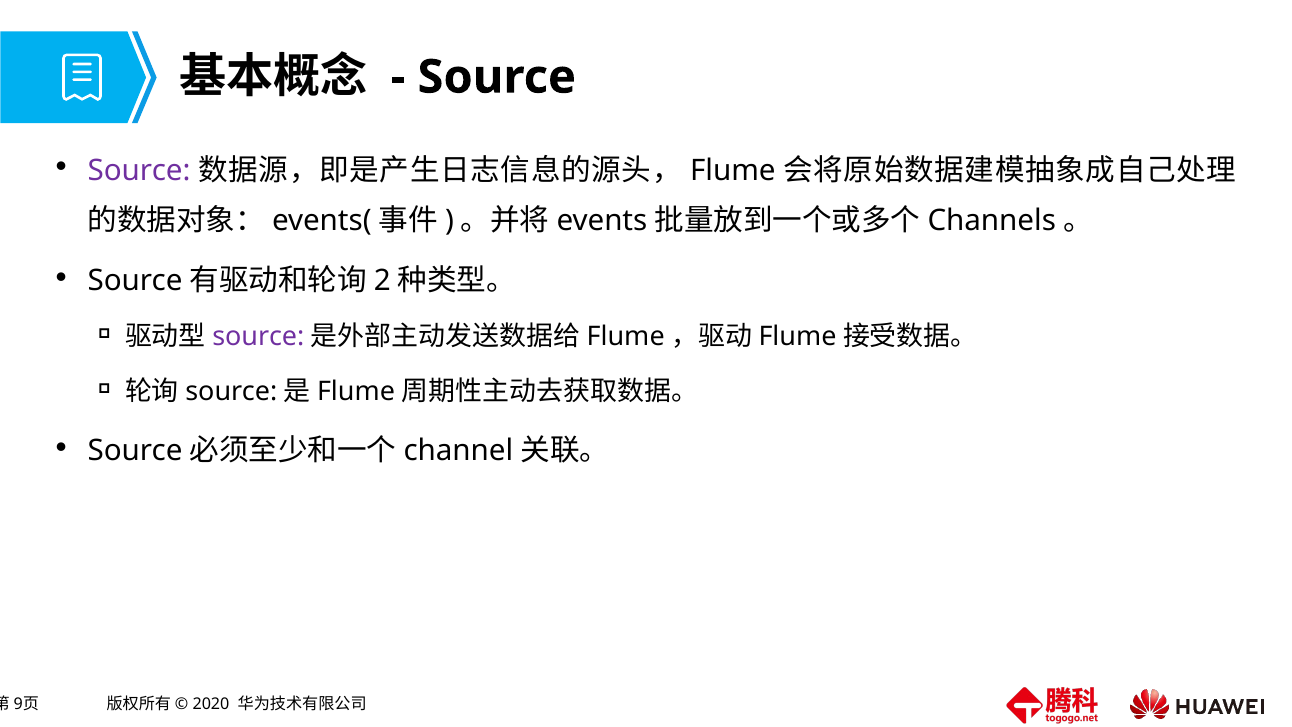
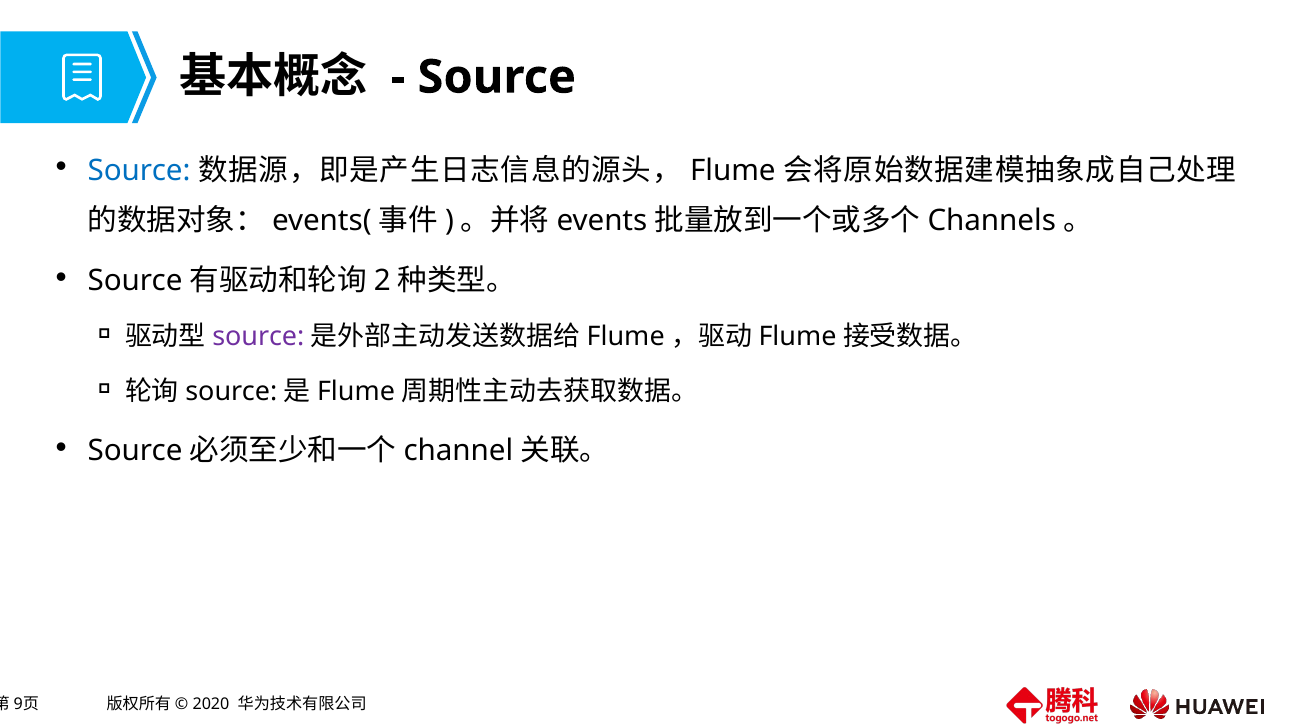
Source colour: purple -> blue (139, 170)
